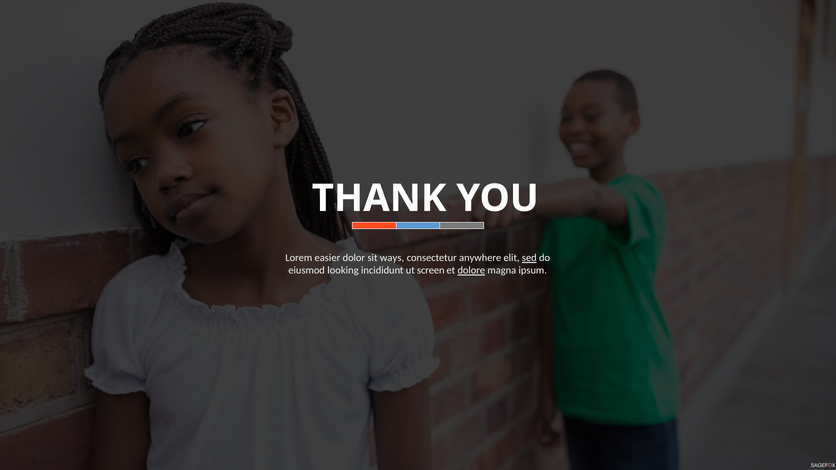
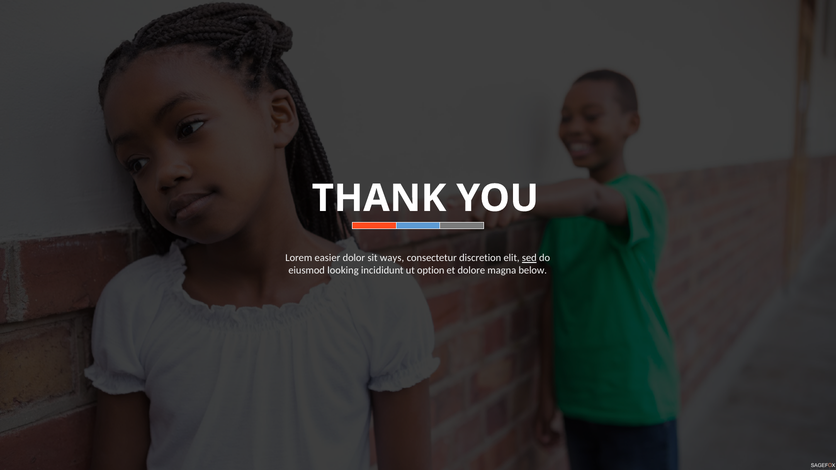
anywhere: anywhere -> discretion (480, 258)
screen: screen -> option (431, 271)
dolore underline: present -> none (471, 271)
ipsum: ipsum -> below (533, 271)
